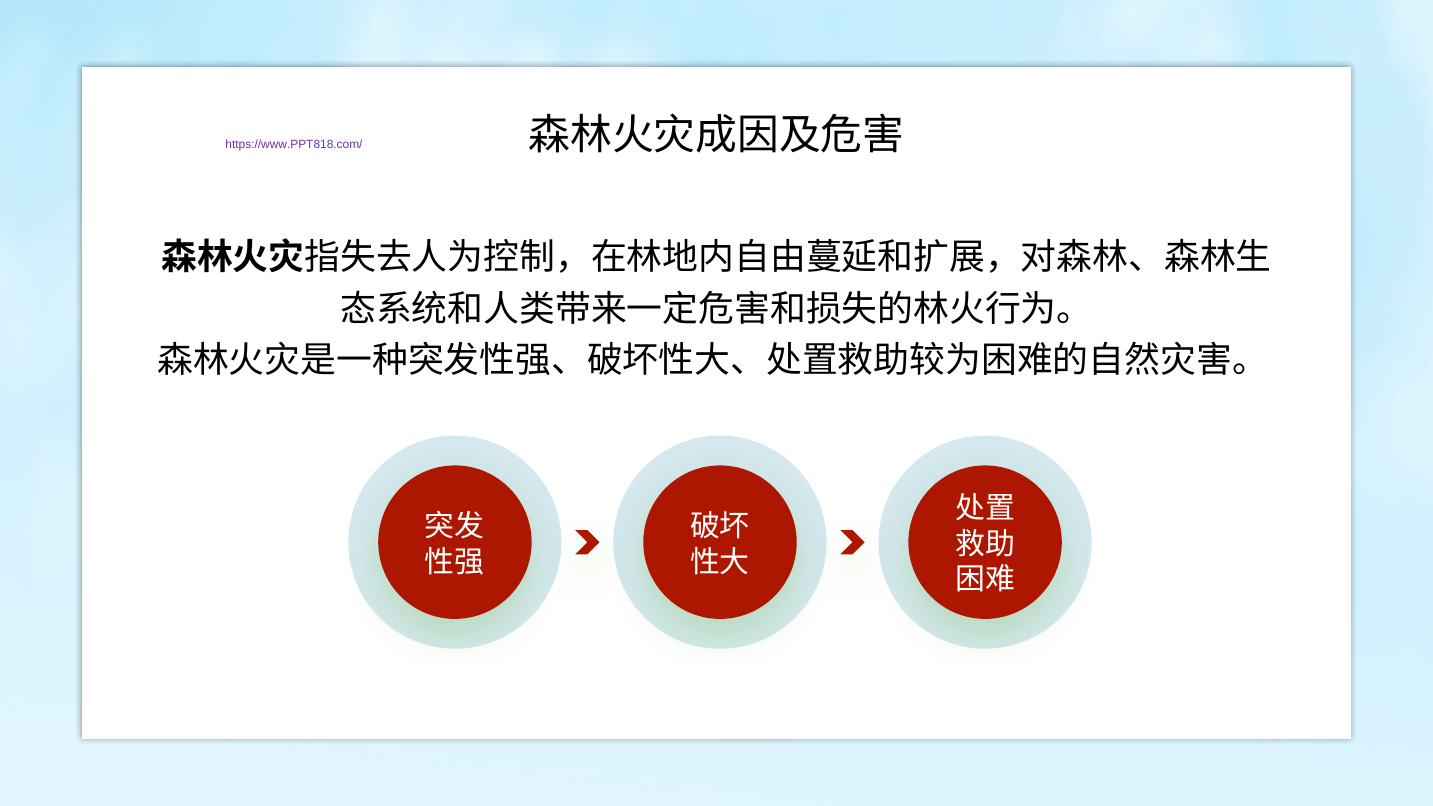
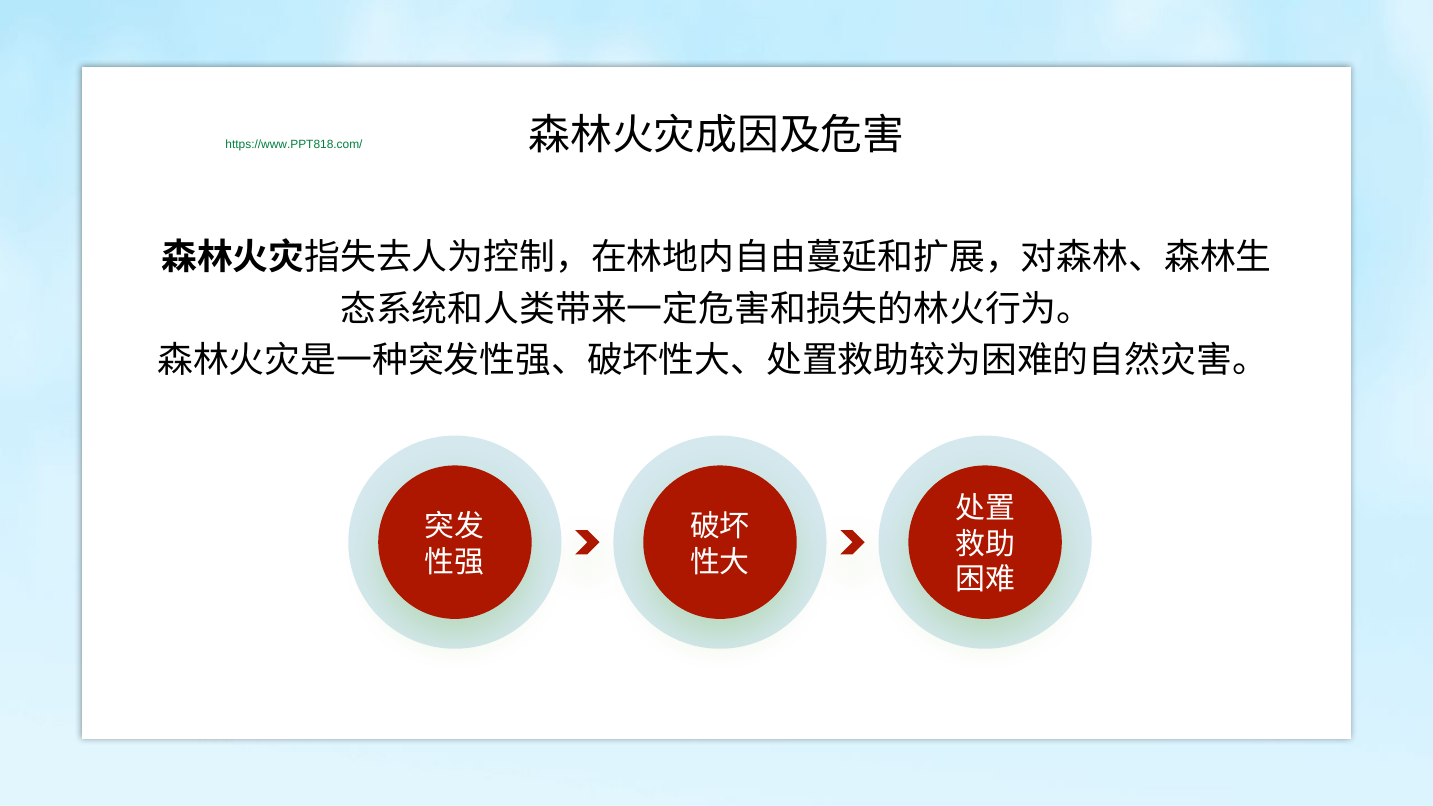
https://www.PPT818.com/ colour: purple -> green (294, 145)
